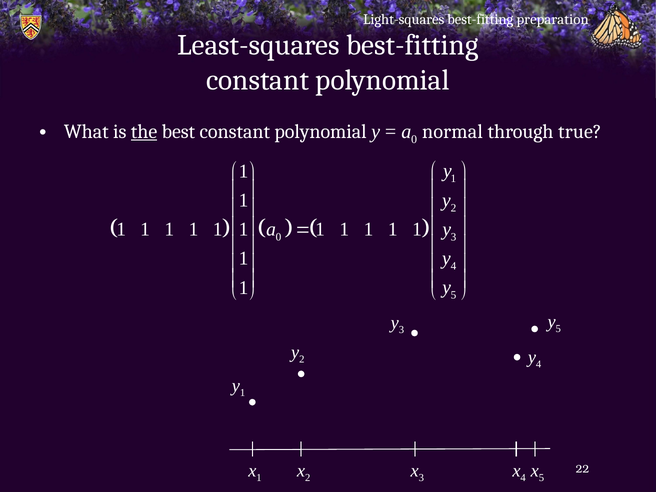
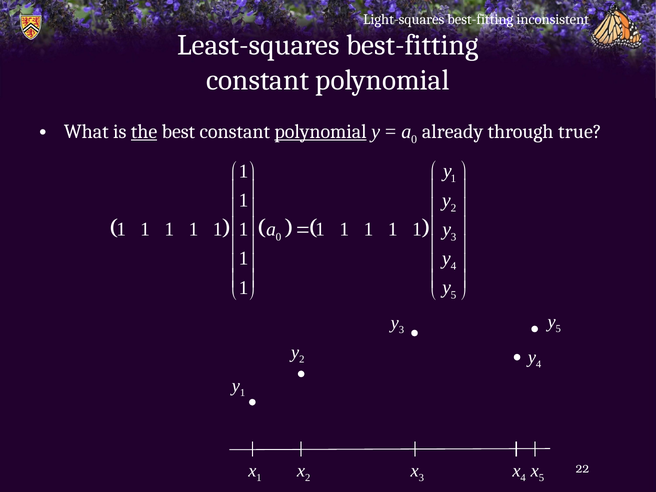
preparation: preparation -> inconsistent (553, 20)
polynomial underline: none -> present (321, 132)
normal: normal -> already (453, 132)
